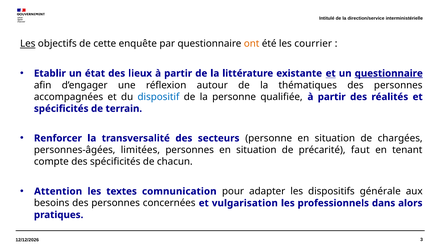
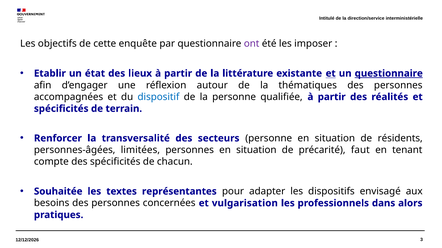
Les underline: present -> none (28, 44)
ont colour: orange -> purple (252, 44)
courrier: courrier -> imposer (313, 44)
chargées: chargées -> résidents (400, 139)
Attention: Attention -> Souhaitée (58, 192)
comnunication: comnunication -> représentantes (179, 192)
générale: générale -> envisagé (380, 192)
